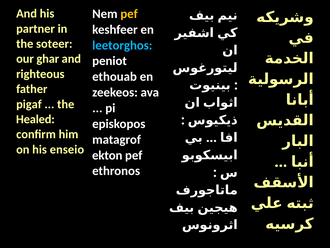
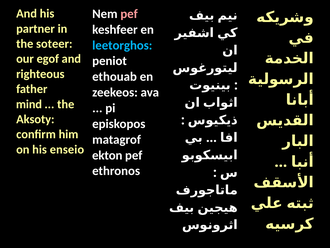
pef colour: yellow -> pink (129, 14)
ghar: ghar -> egof (48, 59)
pigaf: pigaf -> mind (29, 104)
Healed: Healed -> Aksoty (35, 119)
